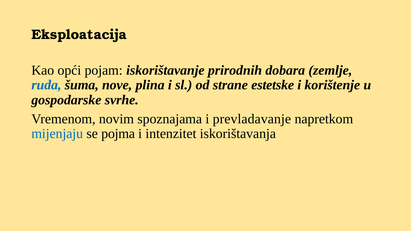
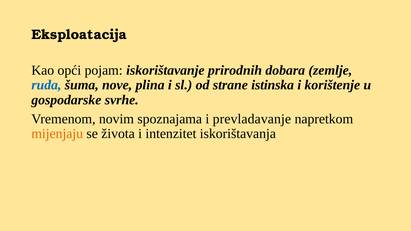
estetske: estetske -> istinska (273, 85)
mijenjaju colour: blue -> orange (57, 134)
pojma: pojma -> života (118, 134)
